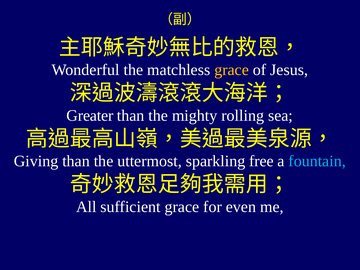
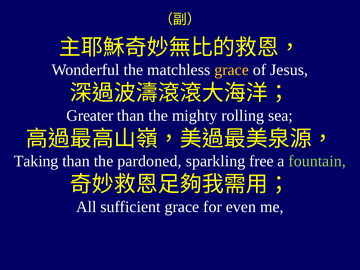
Giving: Giving -> Taking (36, 161)
uttermost: uttermost -> pardoned (150, 161)
fountain colour: light blue -> light green (317, 161)
